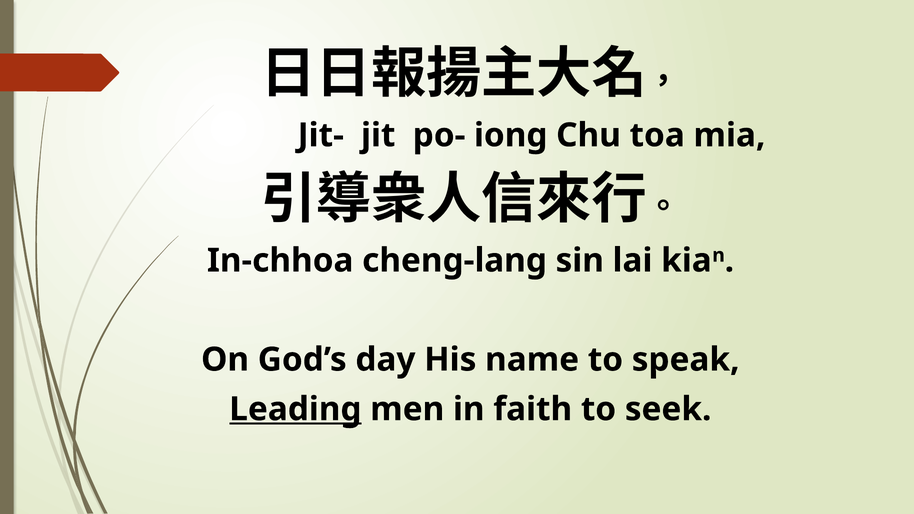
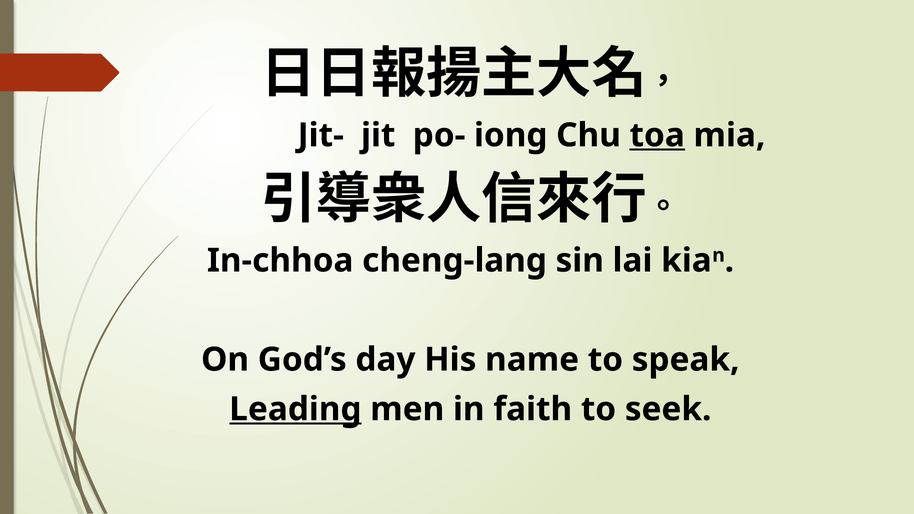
toa underline: none -> present (657, 135)
